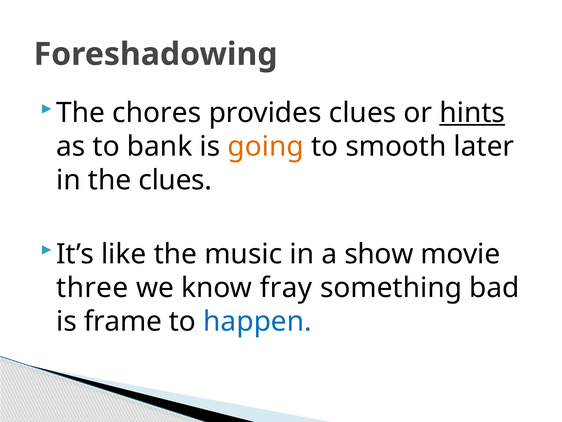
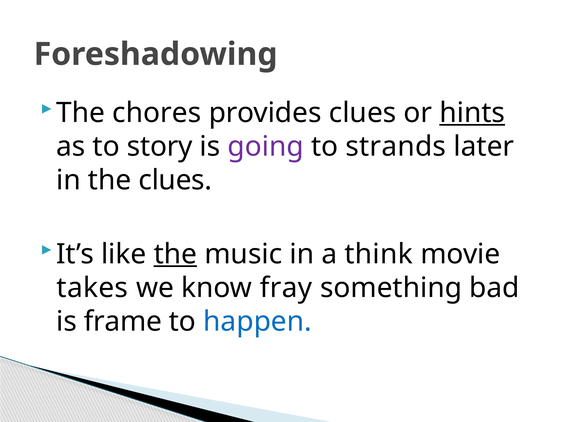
bank: bank -> story (160, 146)
going colour: orange -> purple (266, 146)
smooth: smooth -> strands (396, 146)
the underline: none -> present (175, 254)
show: show -> think (379, 254)
three: three -> takes (92, 287)
